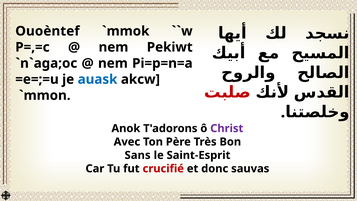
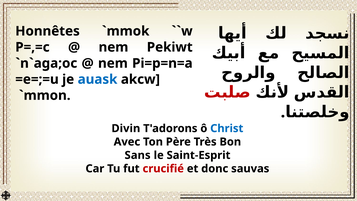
Ouoèntef: Ouoèntef -> Honnêtes (48, 31)
Anok: Anok -> Divin (126, 128)
Christ colour: purple -> blue (227, 128)
